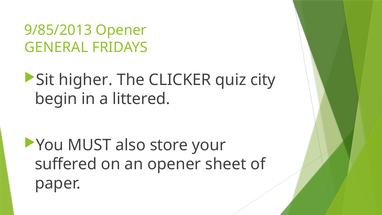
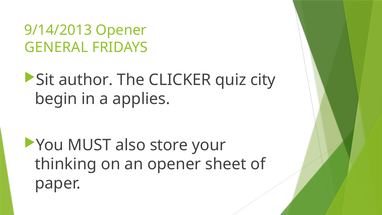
9/85/2013: 9/85/2013 -> 9/14/2013 (58, 30)
higher: higher -> author (86, 80)
littered: littered -> applies (141, 99)
suffered: suffered -> thinking (66, 164)
